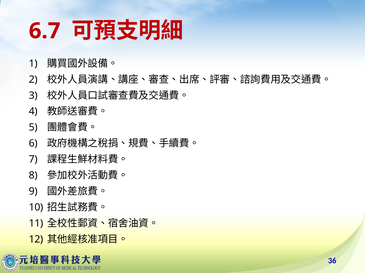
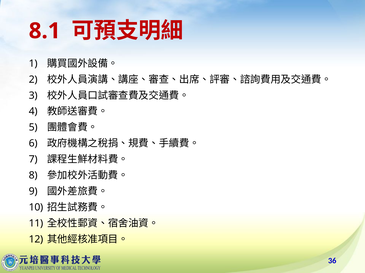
6.7: 6.7 -> 8.1 (45, 31)
